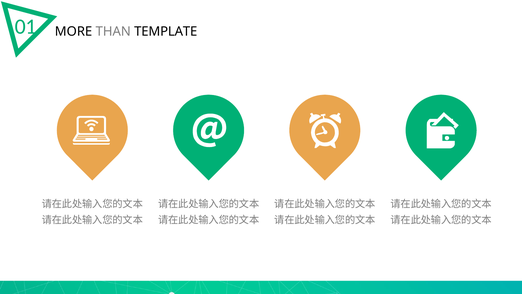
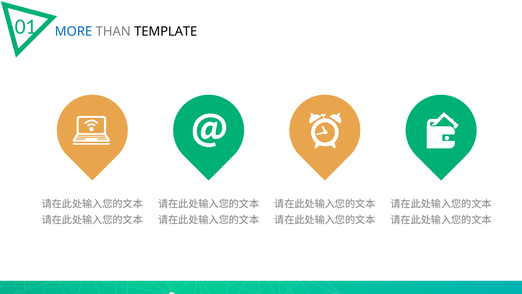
MORE colour: black -> blue (74, 31)
